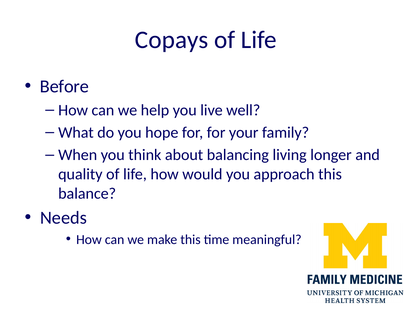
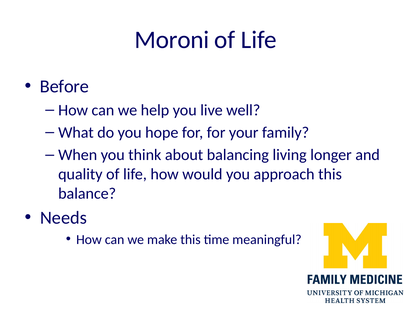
Copays: Copays -> Moroni (172, 40)
